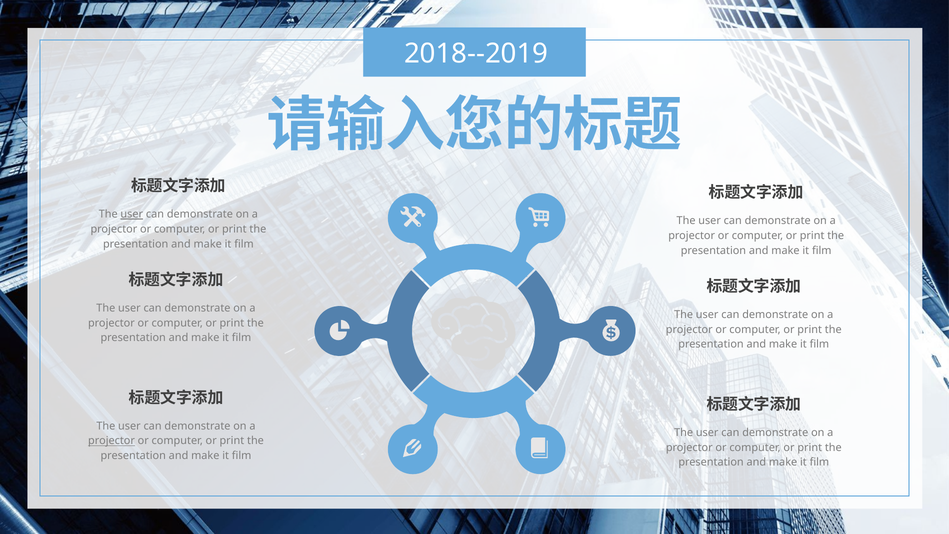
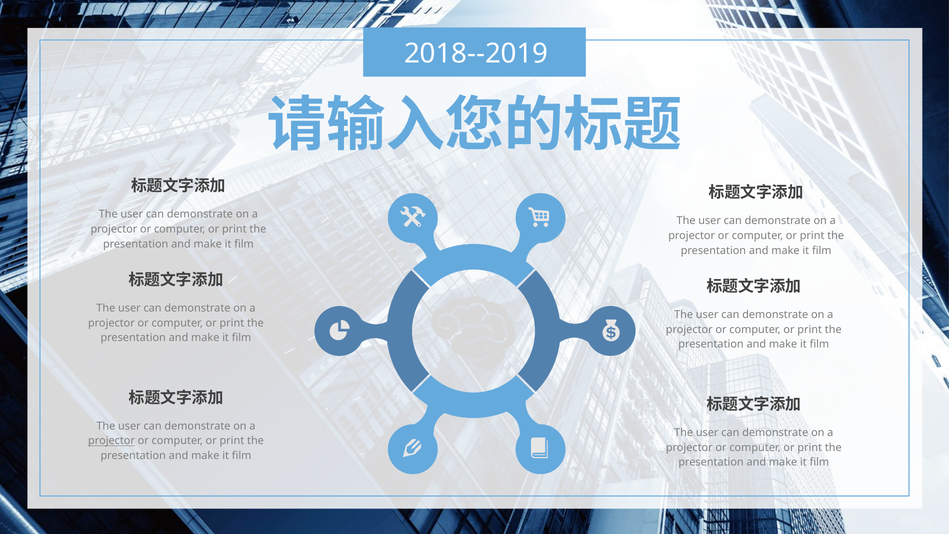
user underline: present -> none (132, 214)
